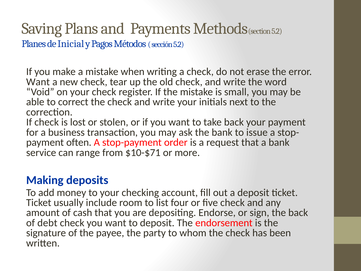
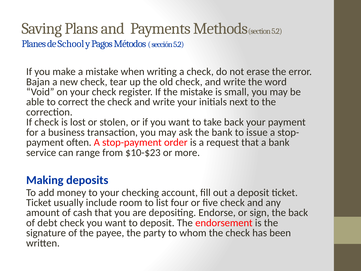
Inicial: Inicial -> School (71, 44)
Want: Want -> Bajan (38, 82)
$10-$71: $10-$71 -> $10-$23 (143, 152)
